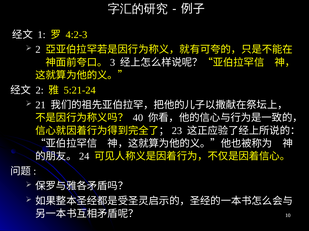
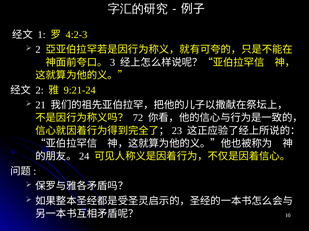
5:21-24: 5:21-24 -> 9:21-24 (80, 90)
40: 40 -> 72 (138, 118)
